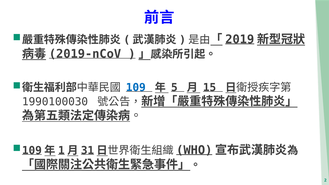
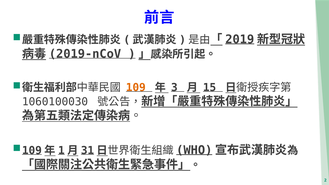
109 colour: blue -> orange (136, 88)
5: 5 -> 3 (174, 88)
1990100030: 1990100030 -> 1060100030 (55, 102)
